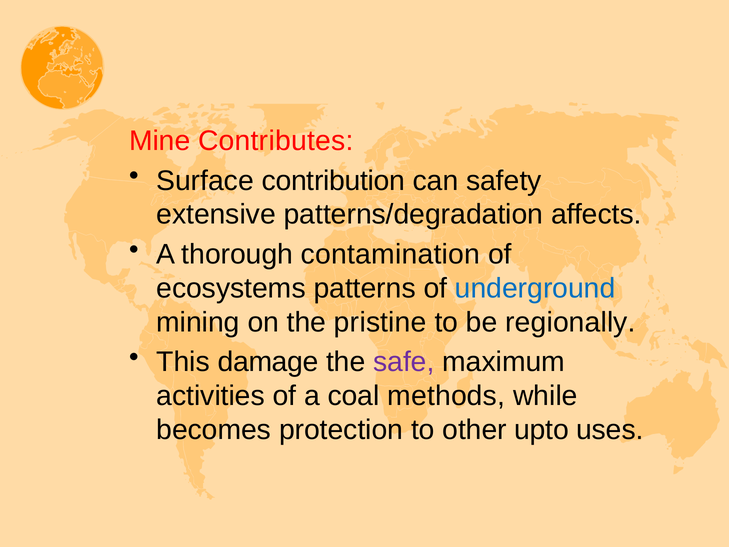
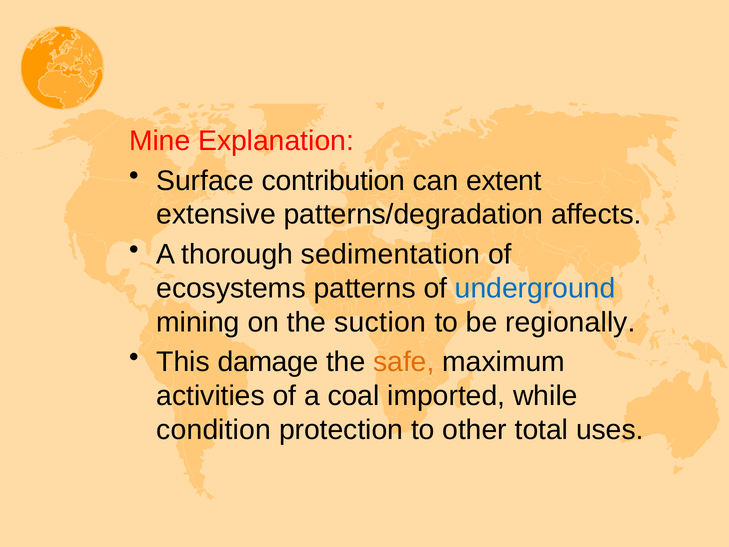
Contributes: Contributes -> Explanation (276, 141)
safety: safety -> extent (504, 181)
contamination: contamination -> sedimentation (391, 254)
pristine: pristine -> suction (380, 322)
safe colour: purple -> orange (404, 362)
methods: methods -> imported (446, 396)
becomes: becomes -> condition (214, 430)
upto: upto -> total (541, 430)
